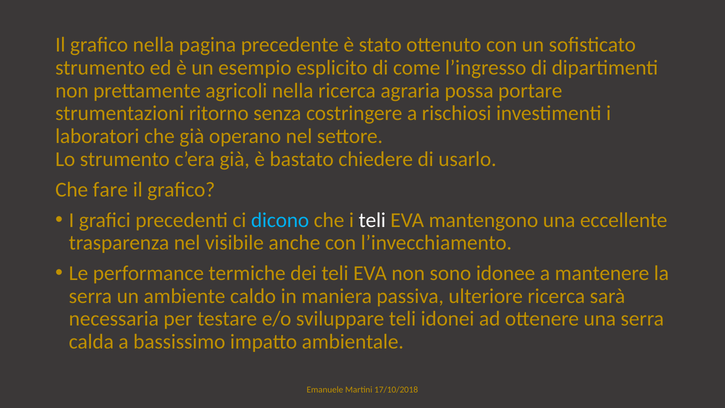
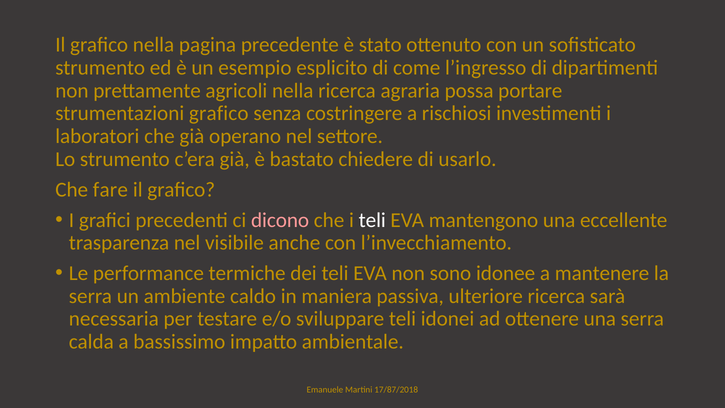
strumentazioni ritorno: ritorno -> grafico (219, 113)
dicono colour: light blue -> pink (280, 220)
17/10/2018: 17/10/2018 -> 17/87/2018 (396, 389)
